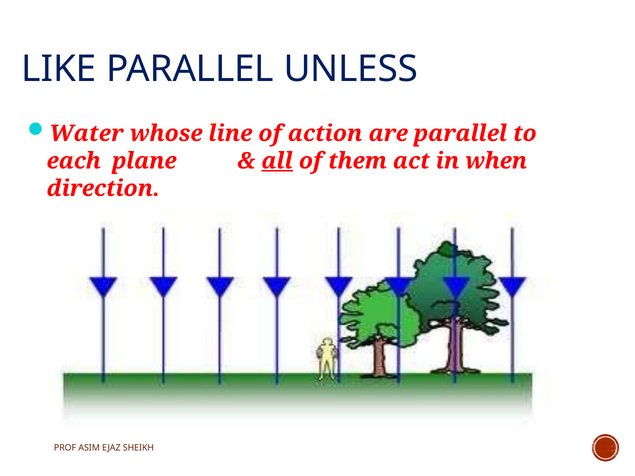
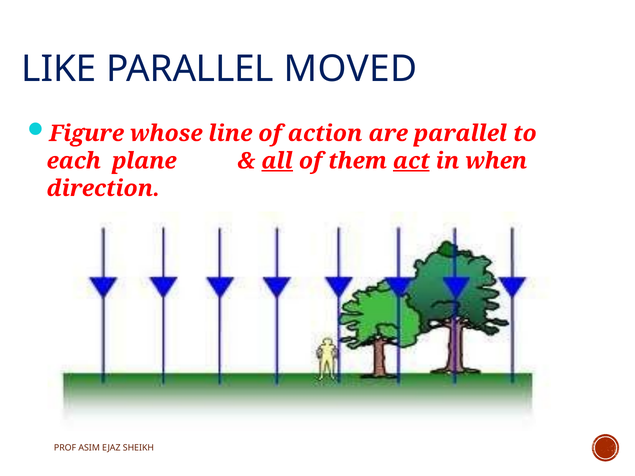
UNLESS: UNLESS -> MOVED (351, 69)
Water: Water -> Figure (87, 134)
act underline: none -> present (411, 161)
